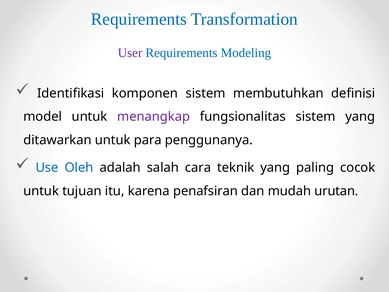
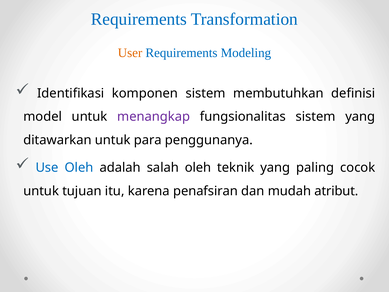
User colour: purple -> orange (130, 53)
salah cara: cara -> oleh (198, 168)
urutan: urutan -> atribut (336, 191)
